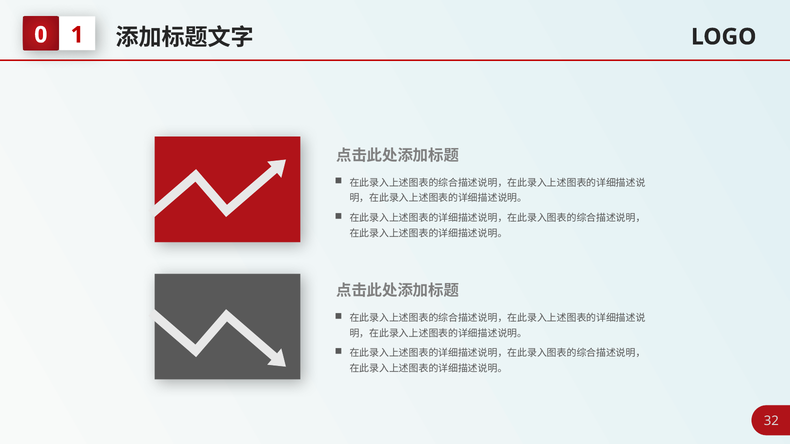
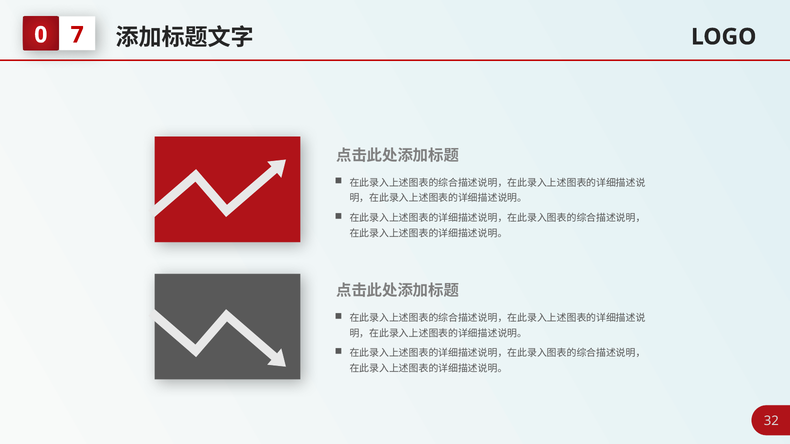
1: 1 -> 7 (77, 35)
